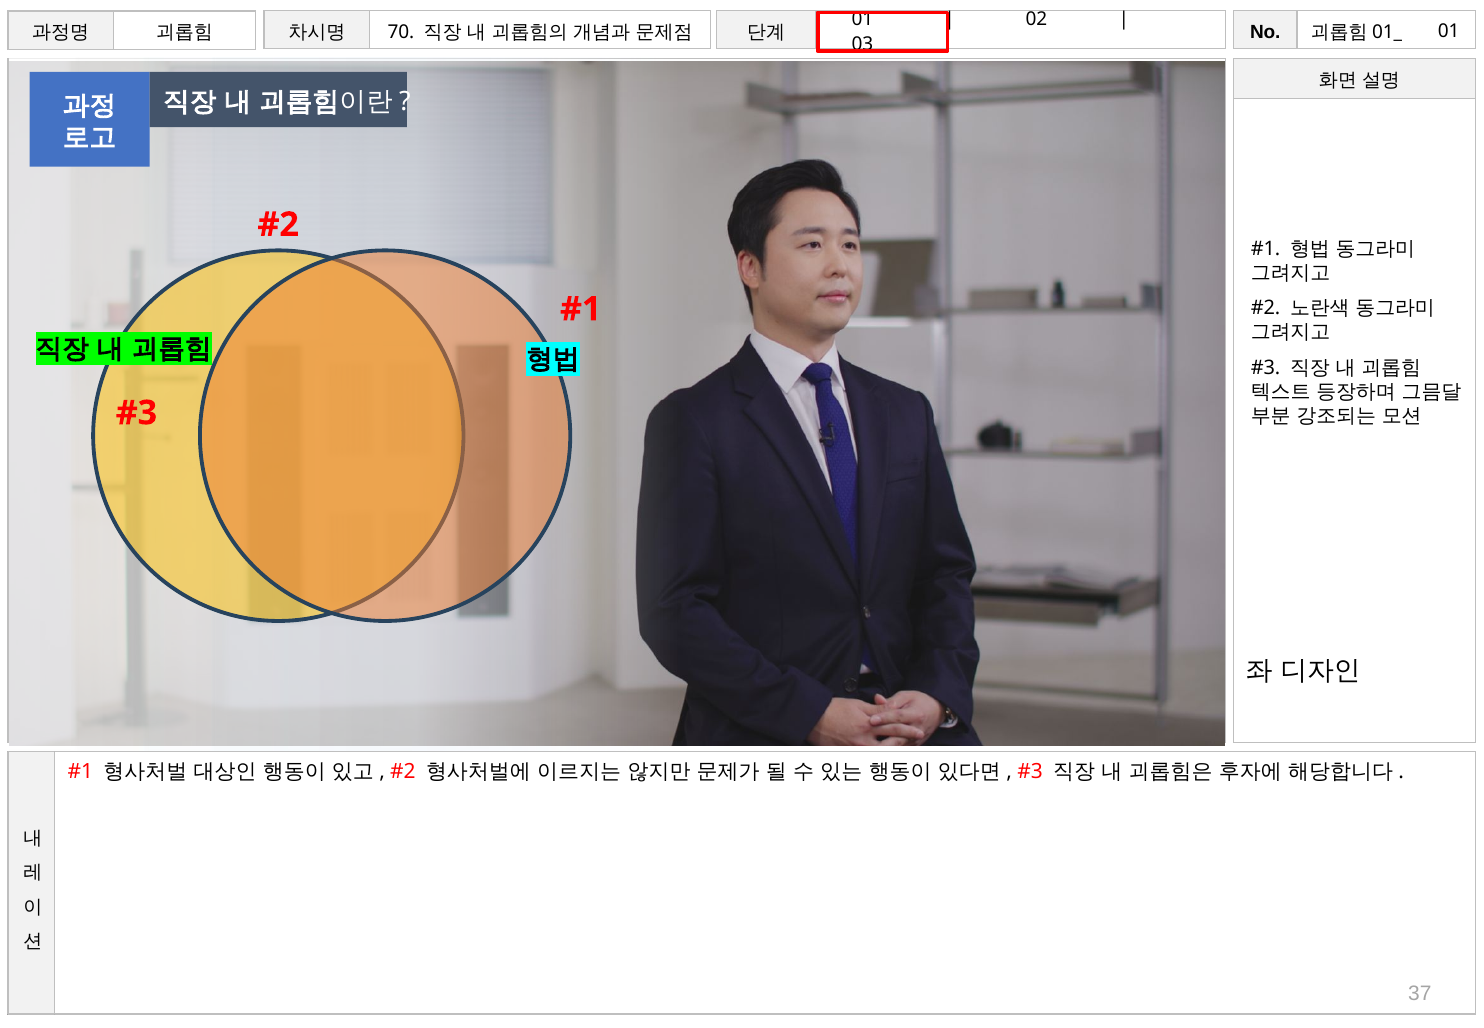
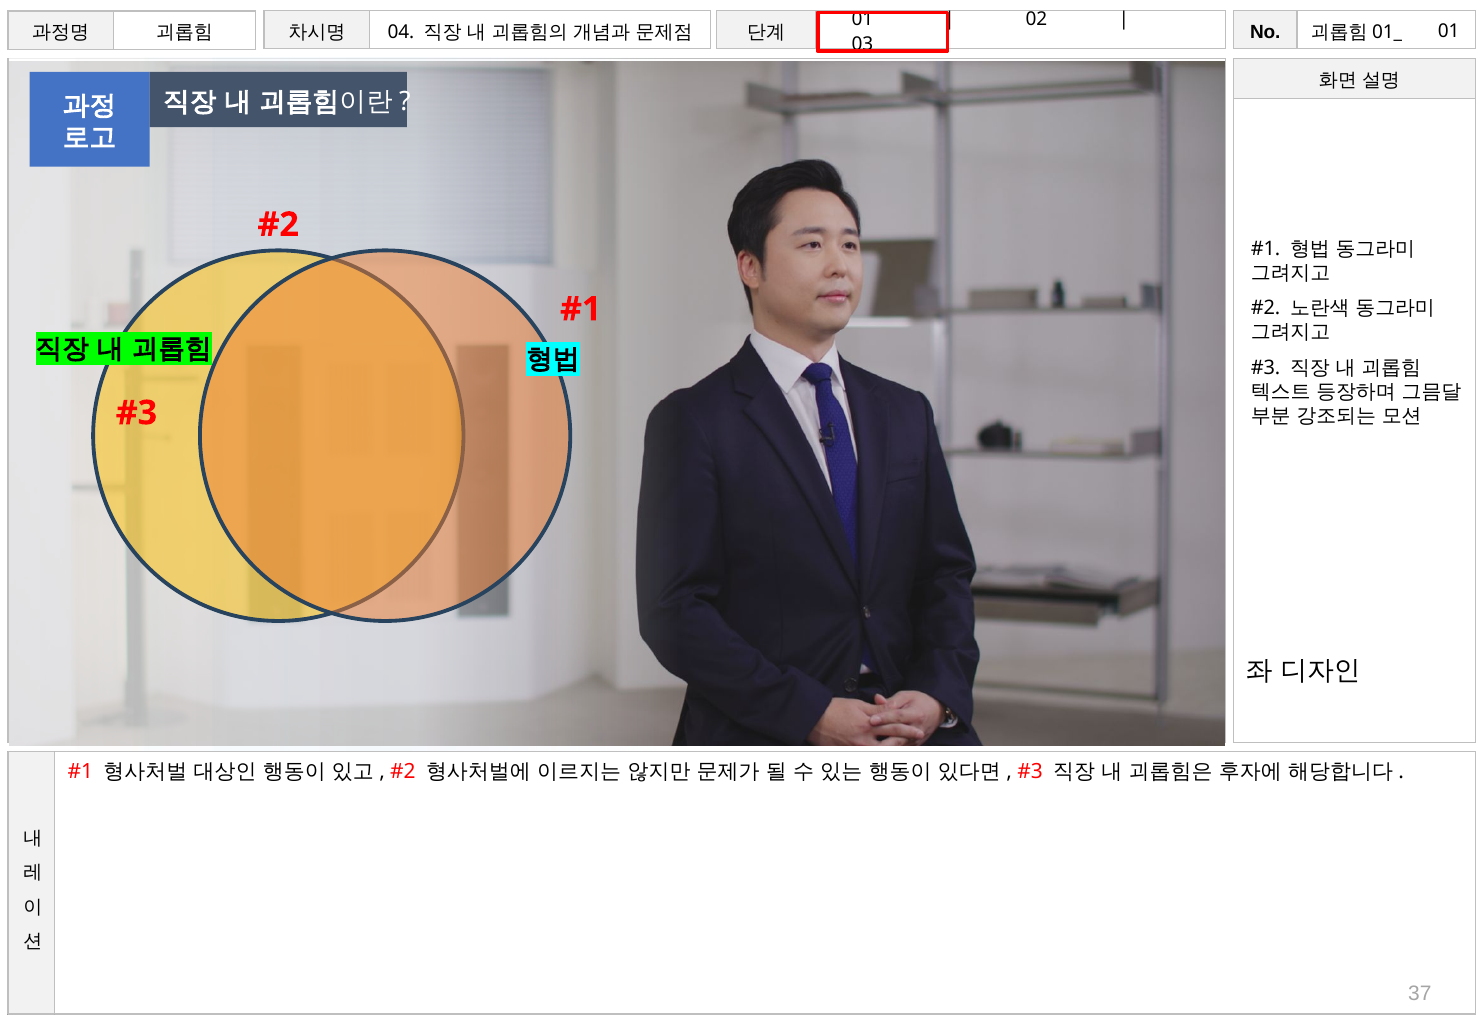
70: 70 -> 04 (401, 32)
